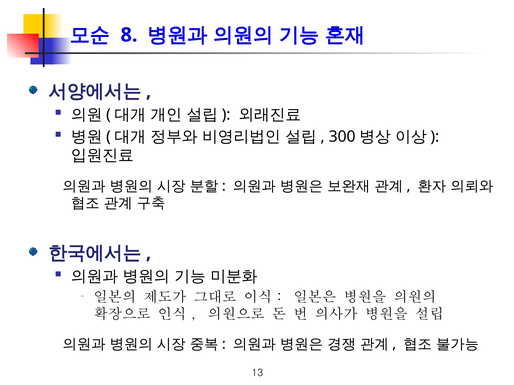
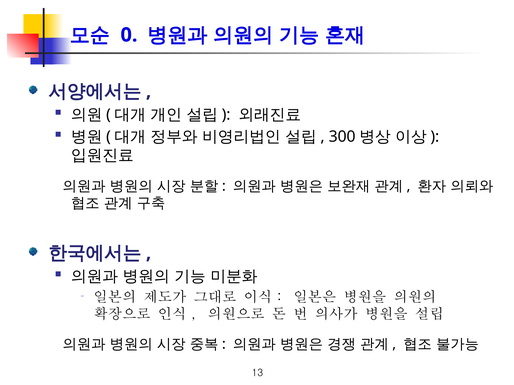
8: 8 -> 0 (129, 35)
